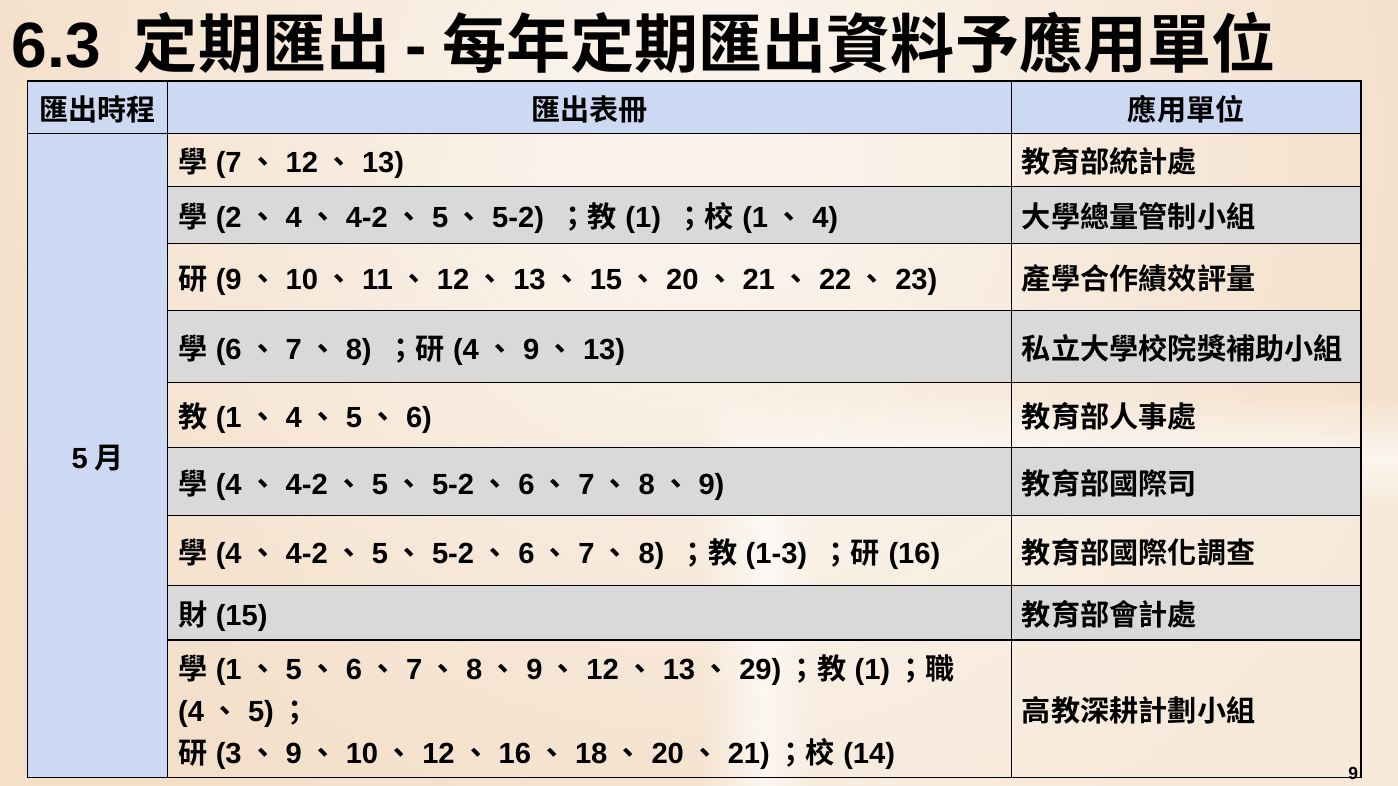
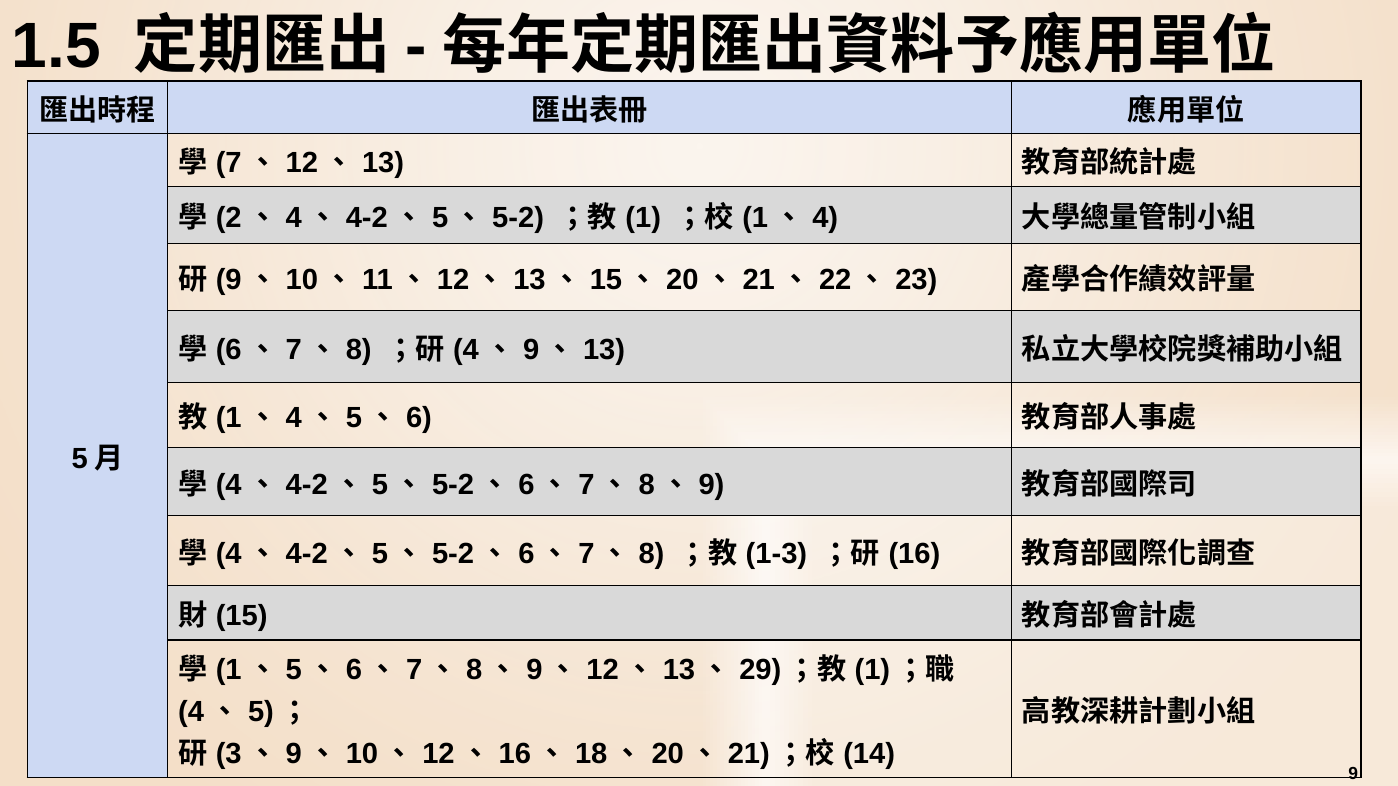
6.3: 6.3 -> 1.5 (56, 47)
